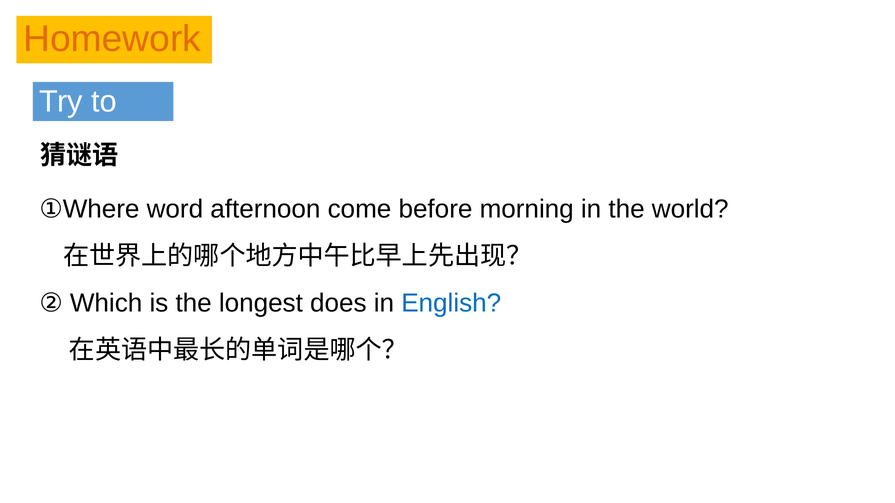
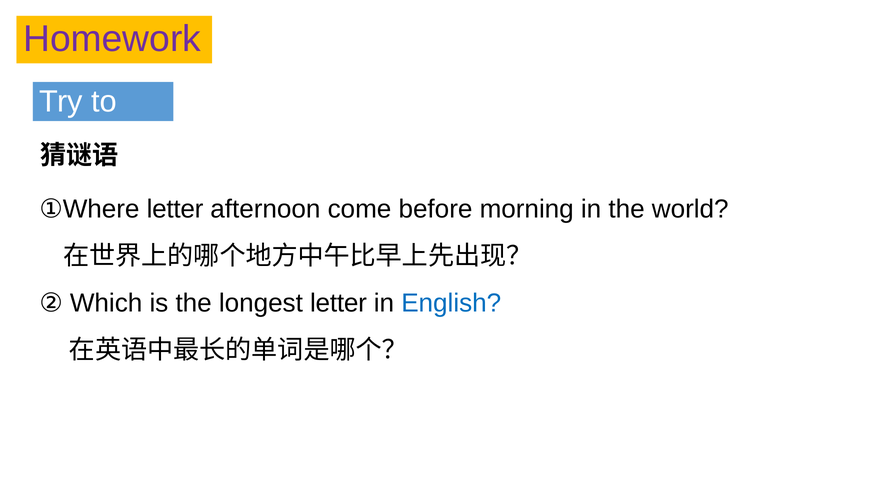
Homework colour: orange -> purple (112, 39)
①Where word: word -> letter (175, 209)
longest does: does -> letter (338, 303)
